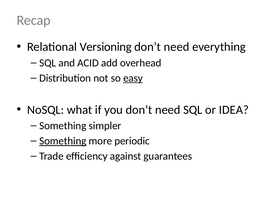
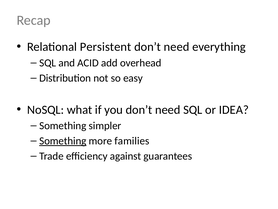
Versioning: Versioning -> Persistent (106, 47)
easy underline: present -> none (133, 78)
periodic: periodic -> families (132, 141)
